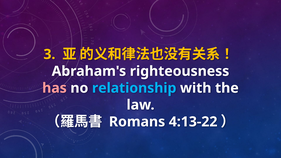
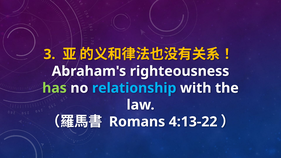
has colour: pink -> light green (54, 88)
